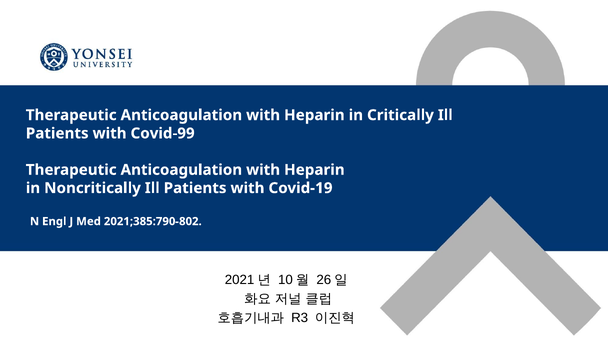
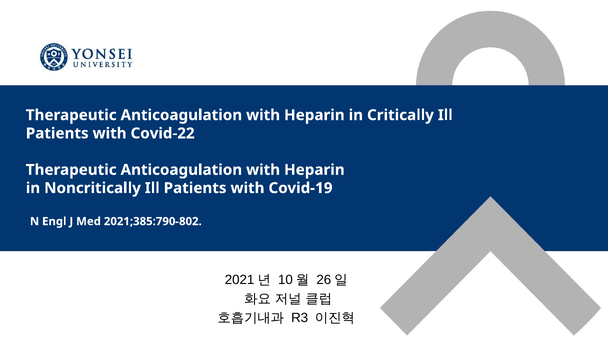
Covid-99: Covid-99 -> Covid-22 (163, 133)
